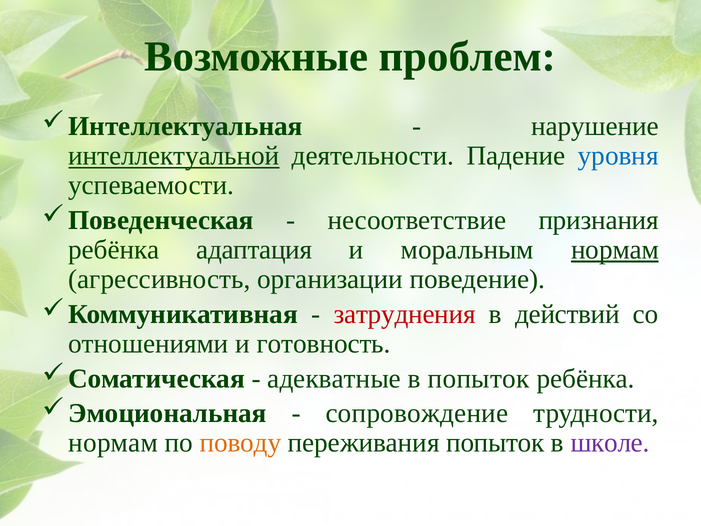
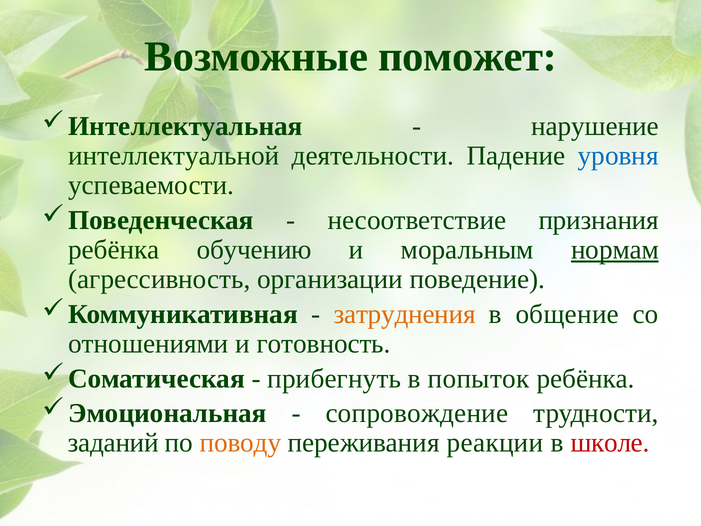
проблем: проблем -> поможет (468, 57)
интеллектуальной underline: present -> none (174, 156)
адаптация: адаптация -> обучению (254, 250)
затруднения colour: red -> orange (405, 314)
действий: действий -> общение (567, 314)
адекватные: адекватные -> прибегнуть (334, 378)
нормам: нормам -> заданий (113, 443)
переживания попыток: попыток -> реакции (495, 443)
школе colour: purple -> red (610, 443)
